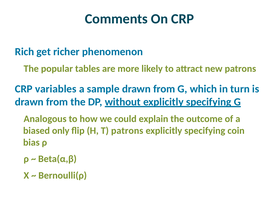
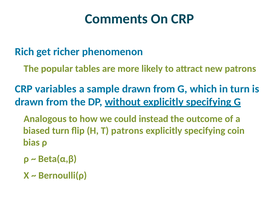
explain: explain -> instead (154, 119)
biased only: only -> turn (61, 131)
